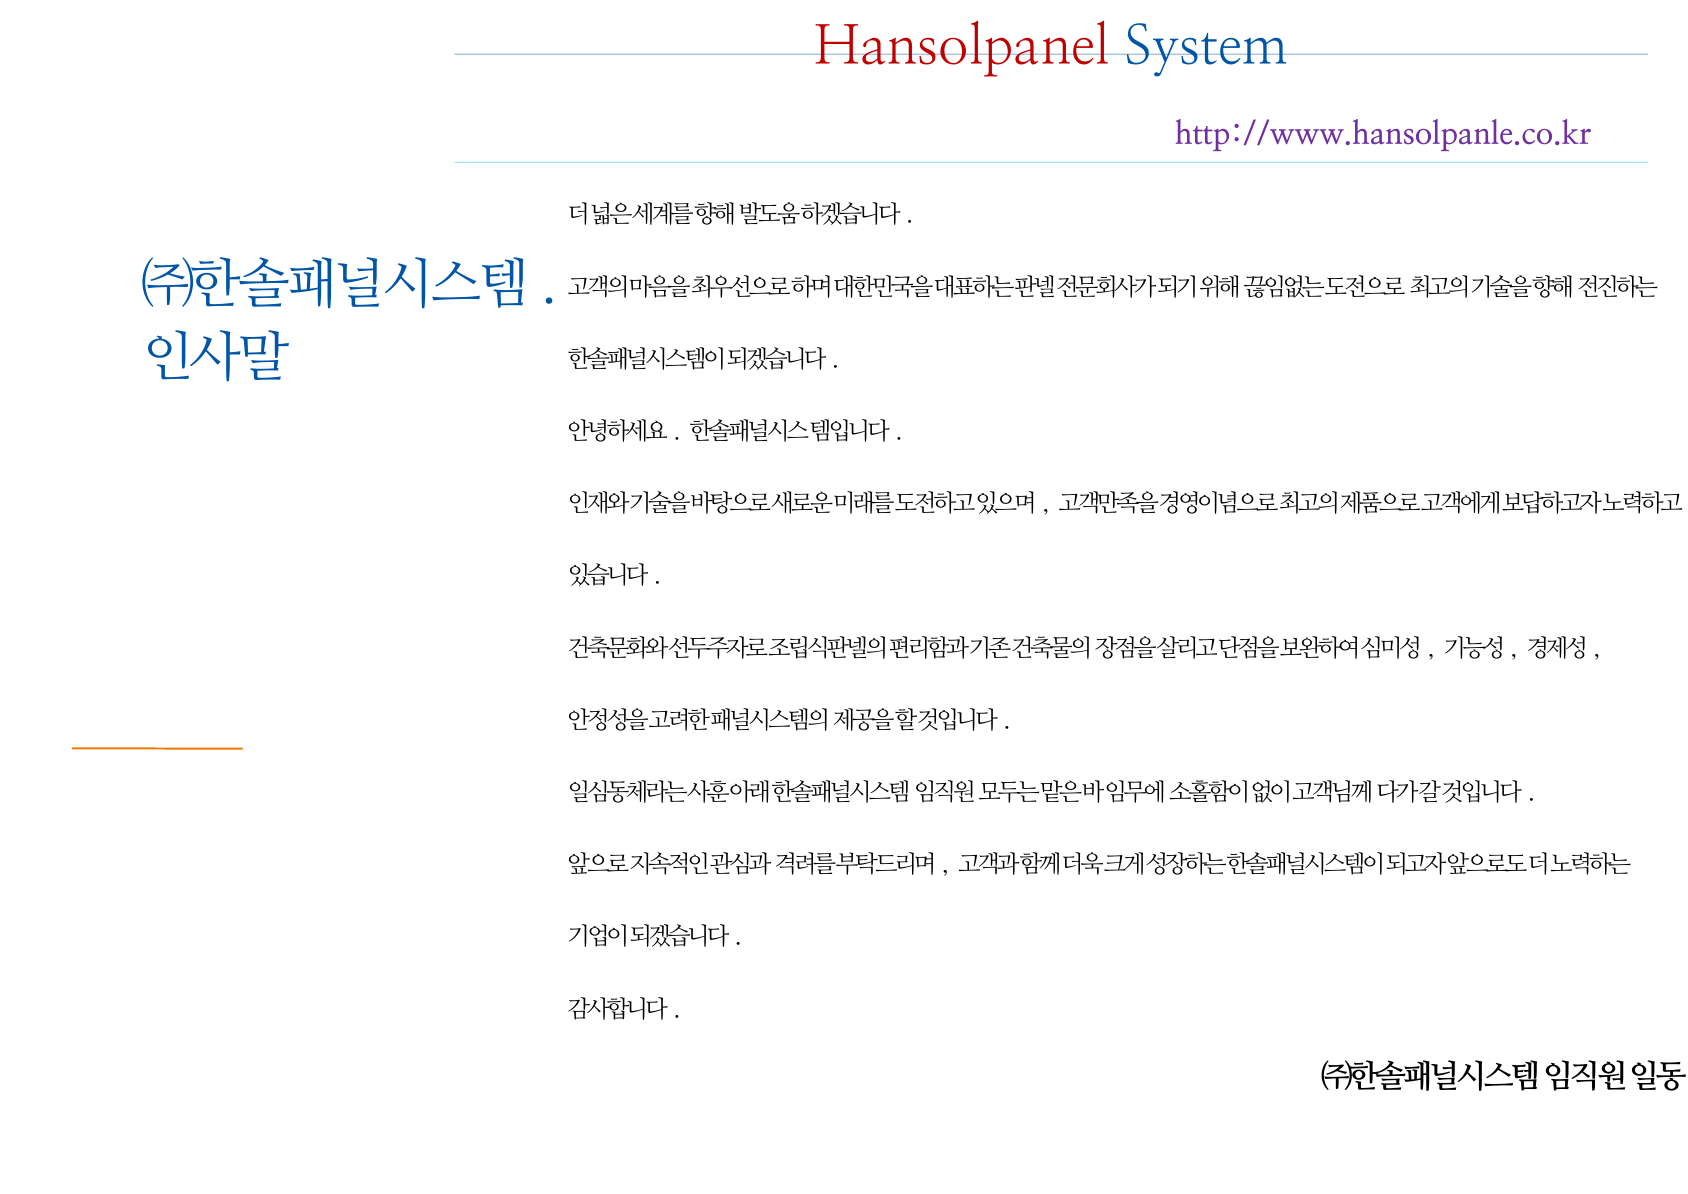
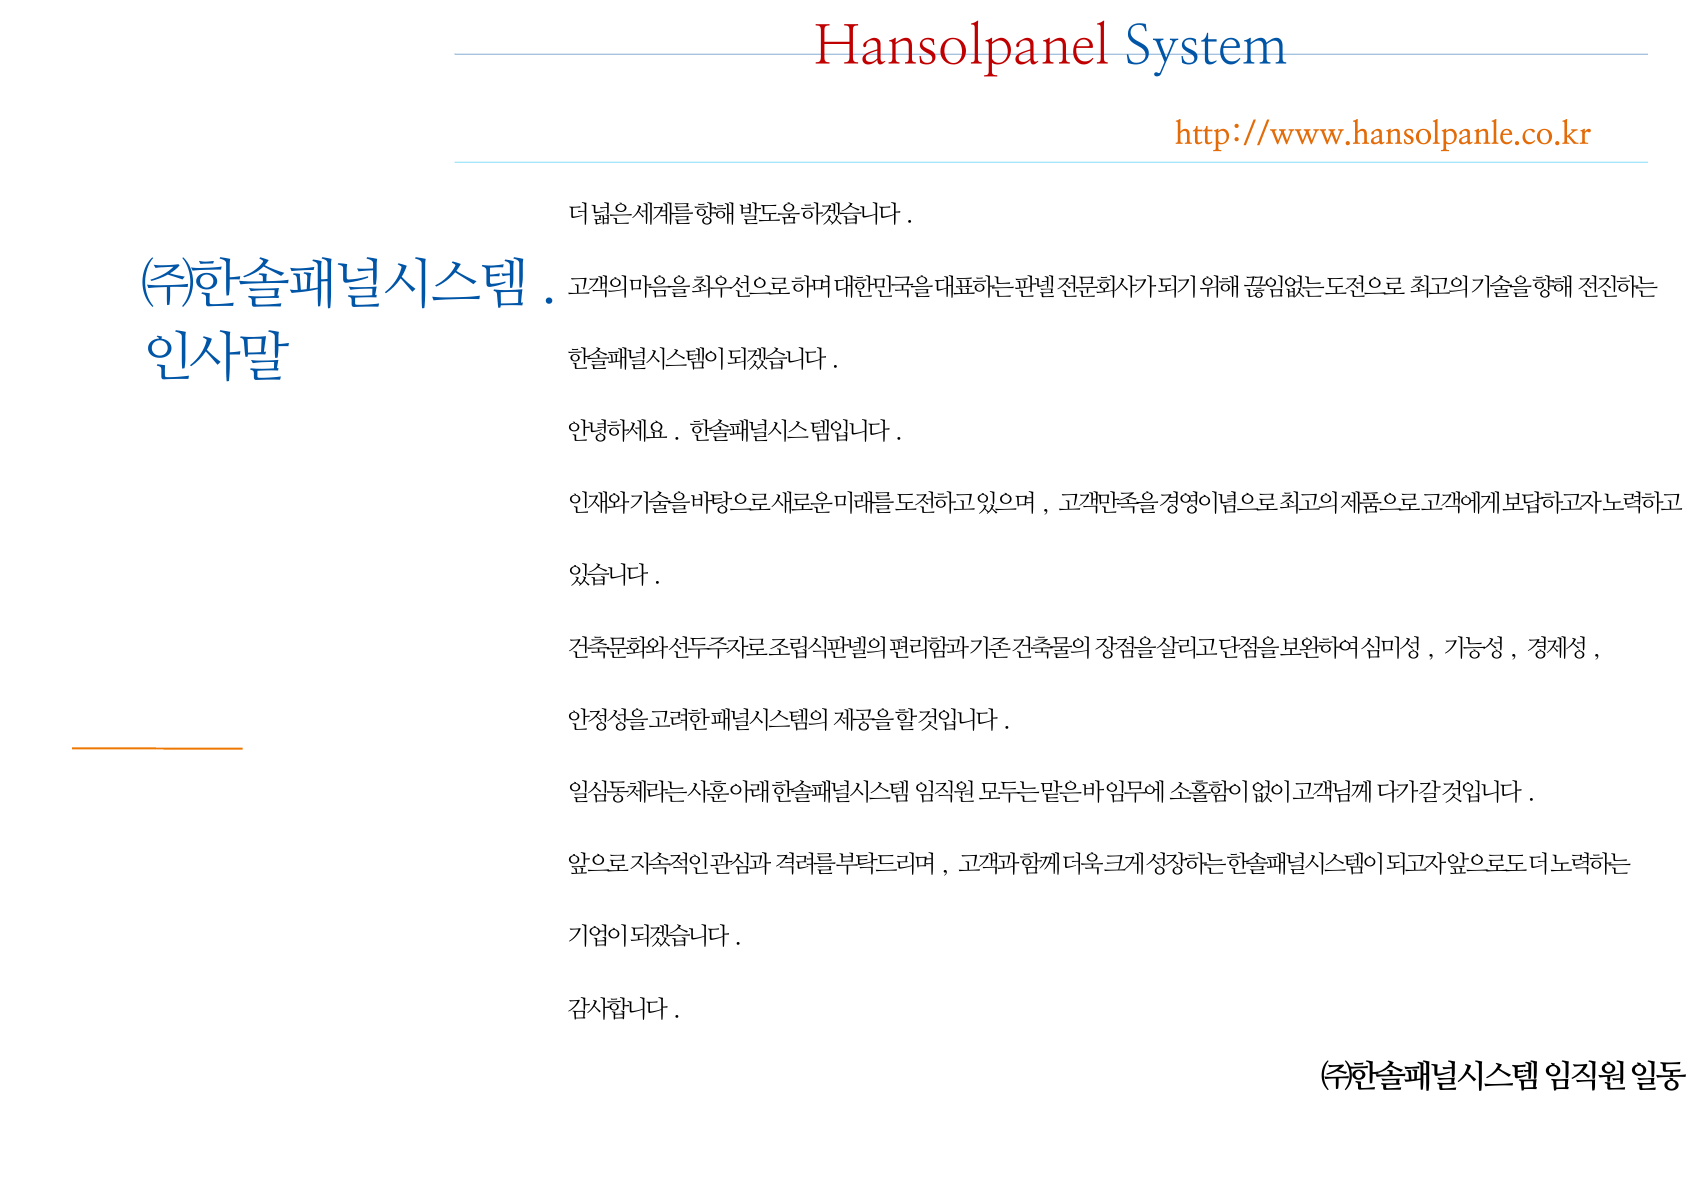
http://www.hansolpanle.co.kr colour: purple -> orange (1383, 134)
